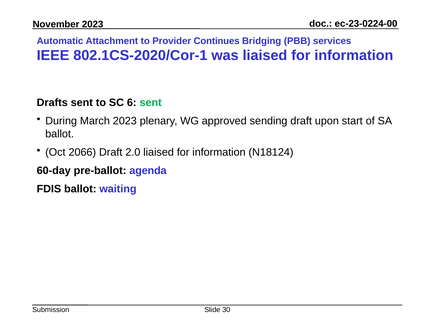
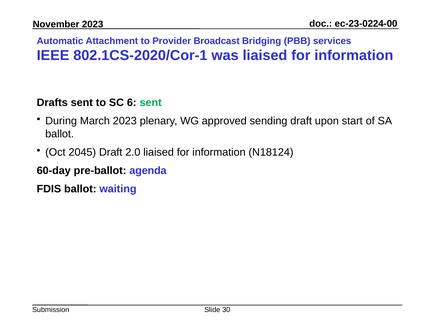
Continues: Continues -> Broadcast (217, 41)
2066: 2066 -> 2045 (82, 152)
